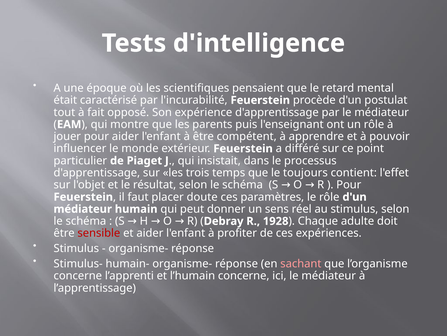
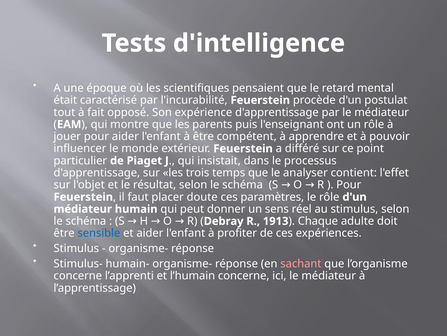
toujours: toujours -> analyser (305, 172)
1928: 1928 -> 1913 (276, 221)
sensible colour: red -> blue (99, 233)
